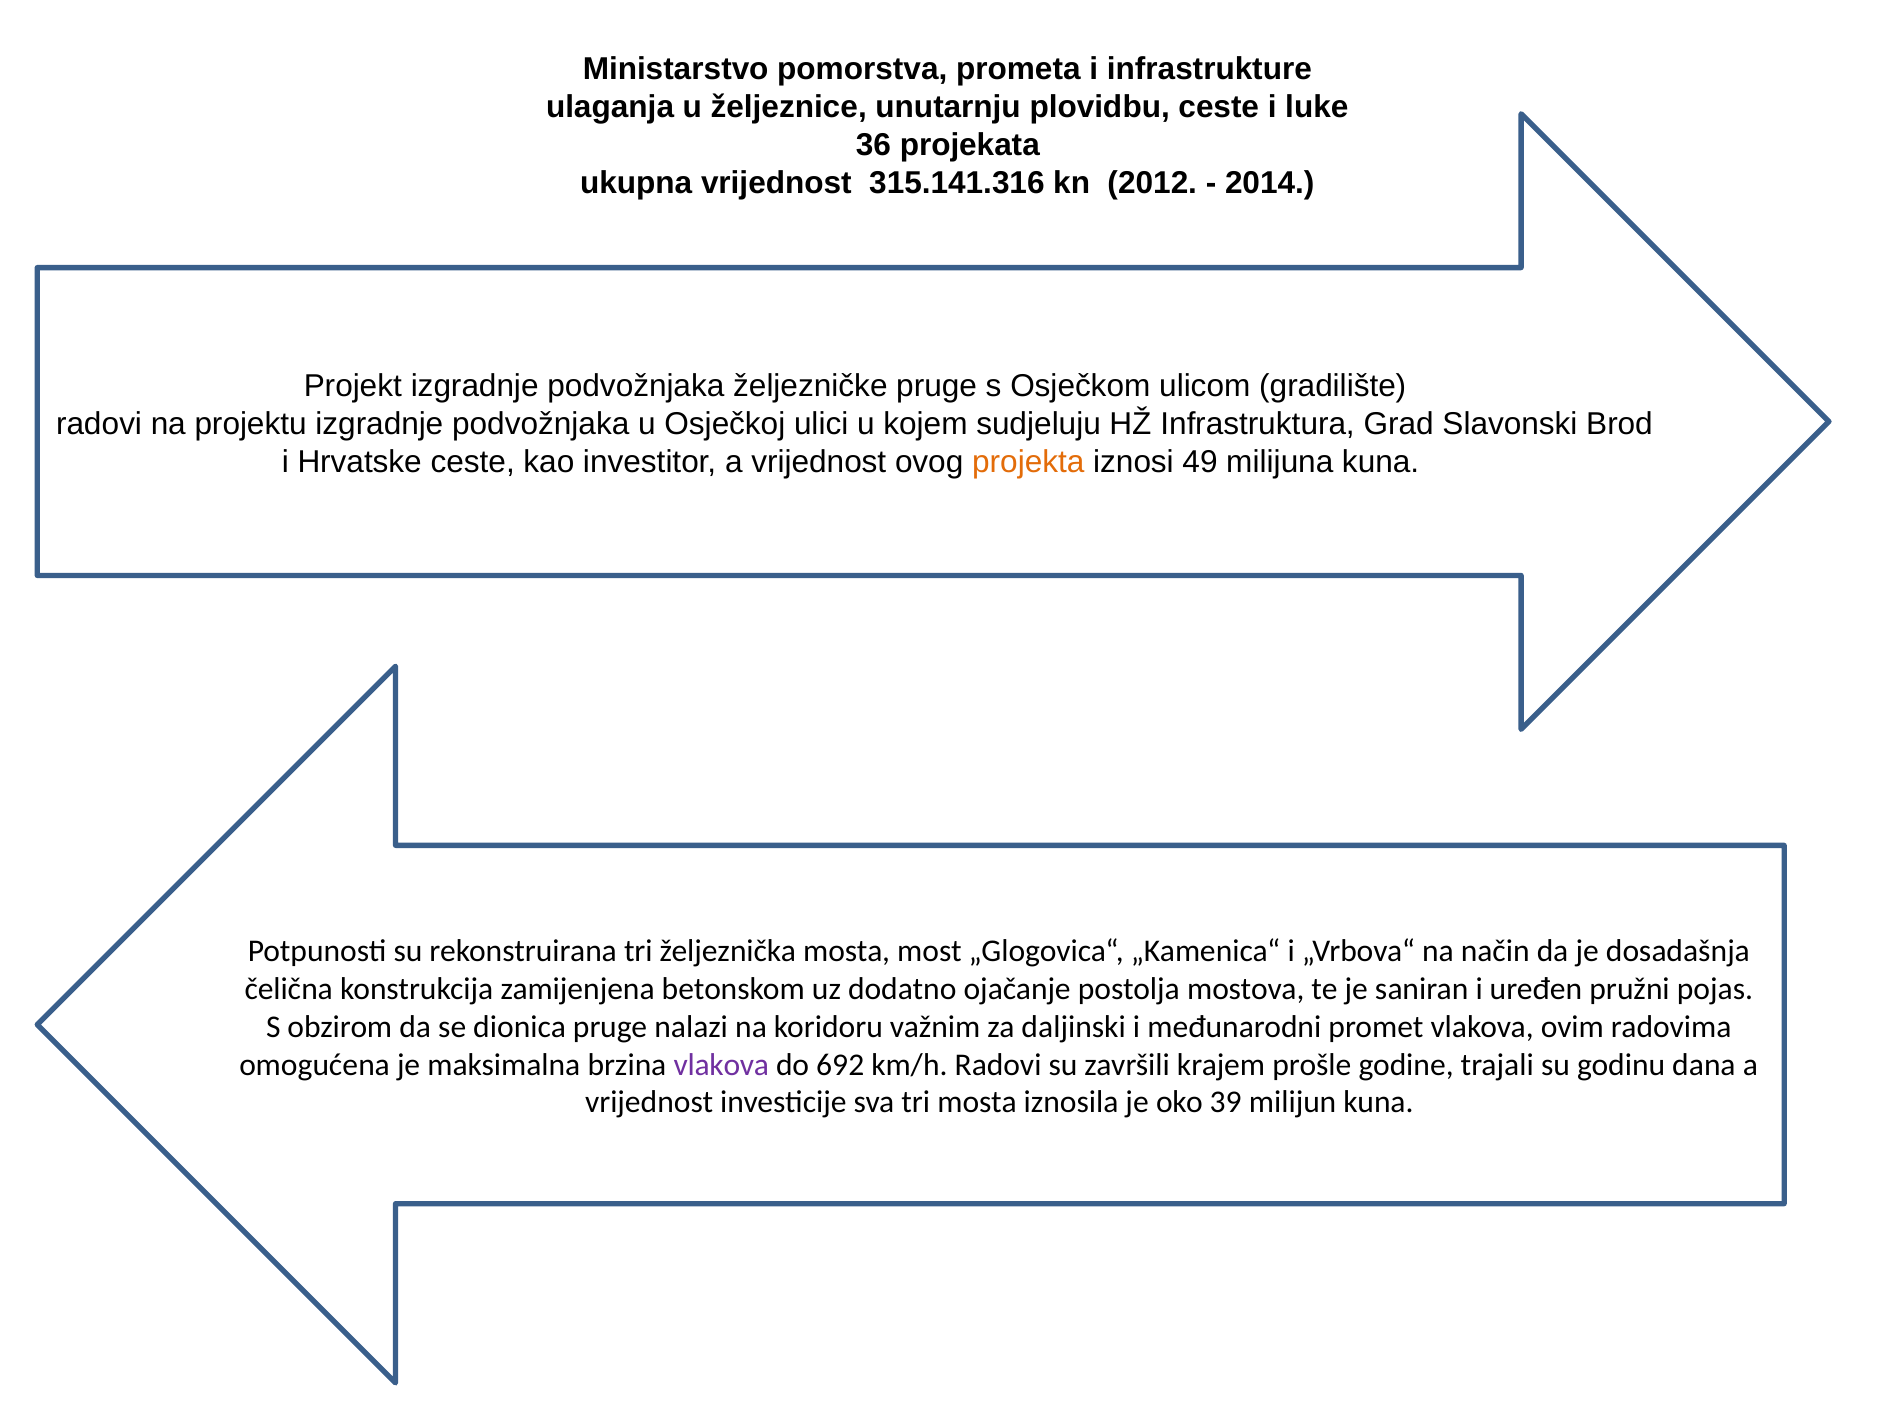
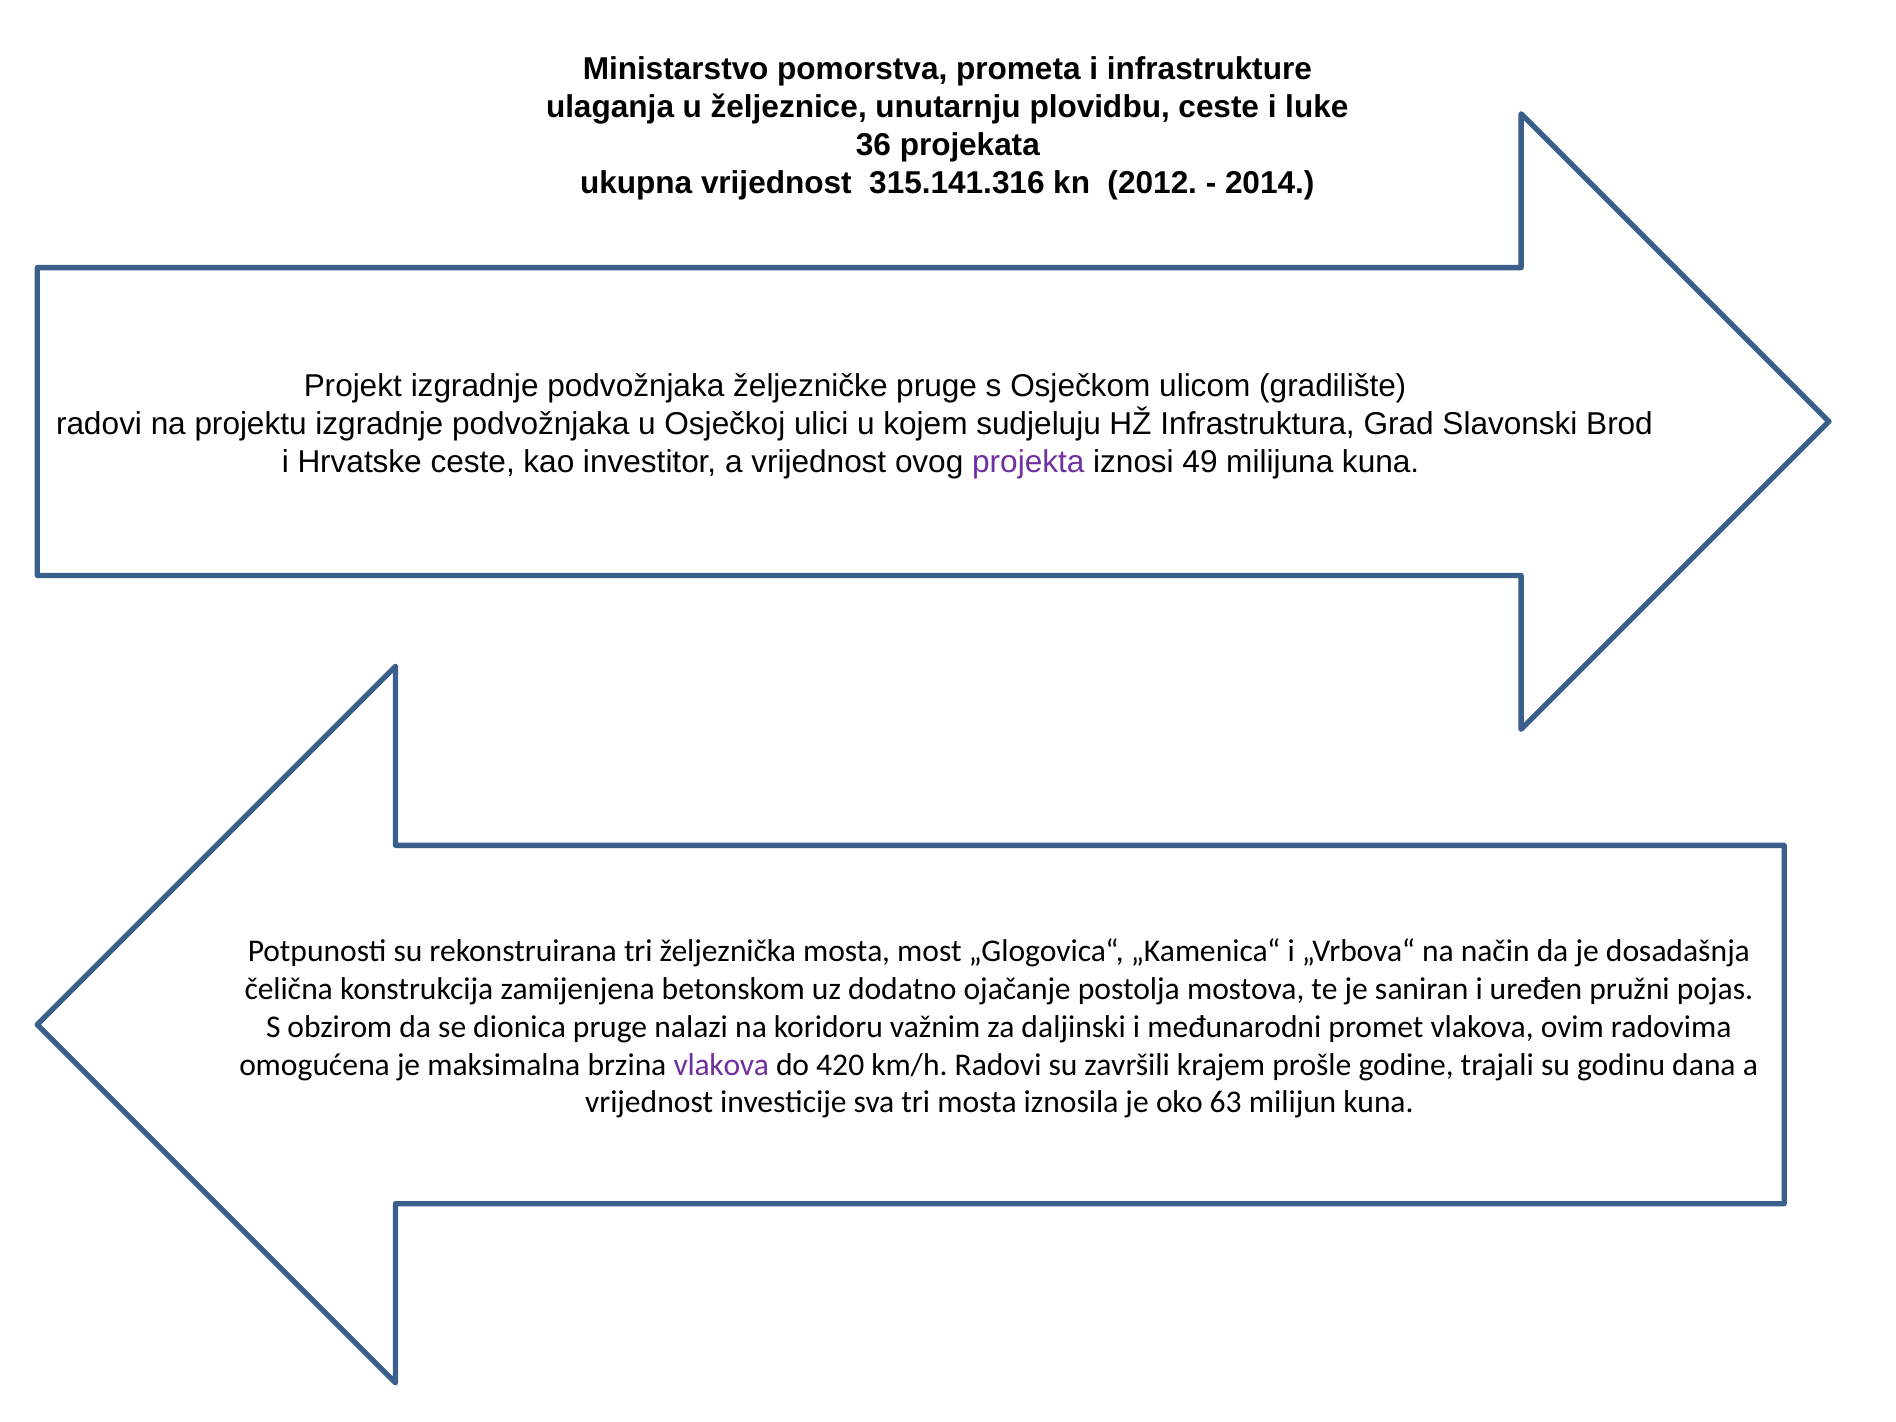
projekta colour: orange -> purple (1028, 462)
692: 692 -> 420 (840, 1065)
39: 39 -> 63 (1226, 1103)
